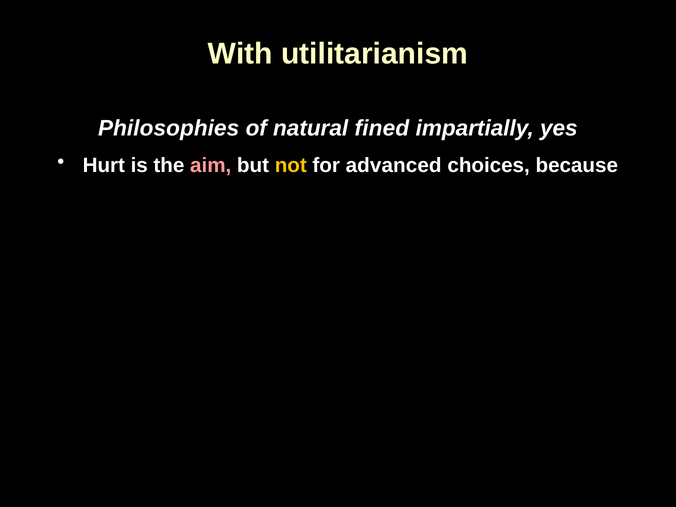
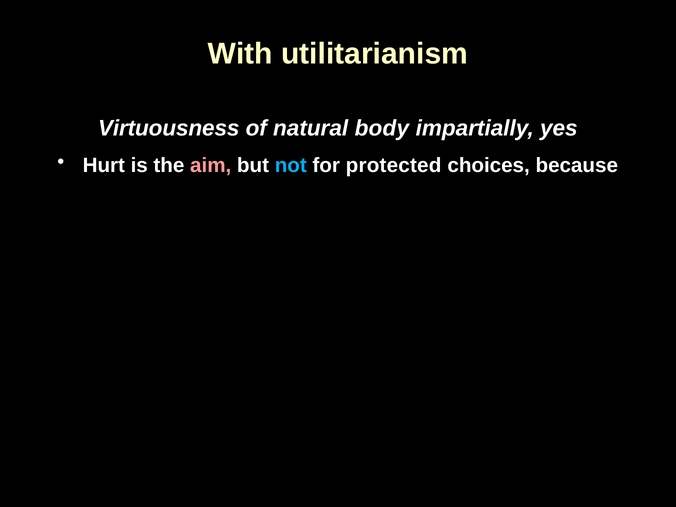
Philosophies: Philosophies -> Virtuousness (169, 128)
fined: fined -> body (382, 128)
not colour: yellow -> light blue (291, 165)
advanced: advanced -> protected (394, 165)
